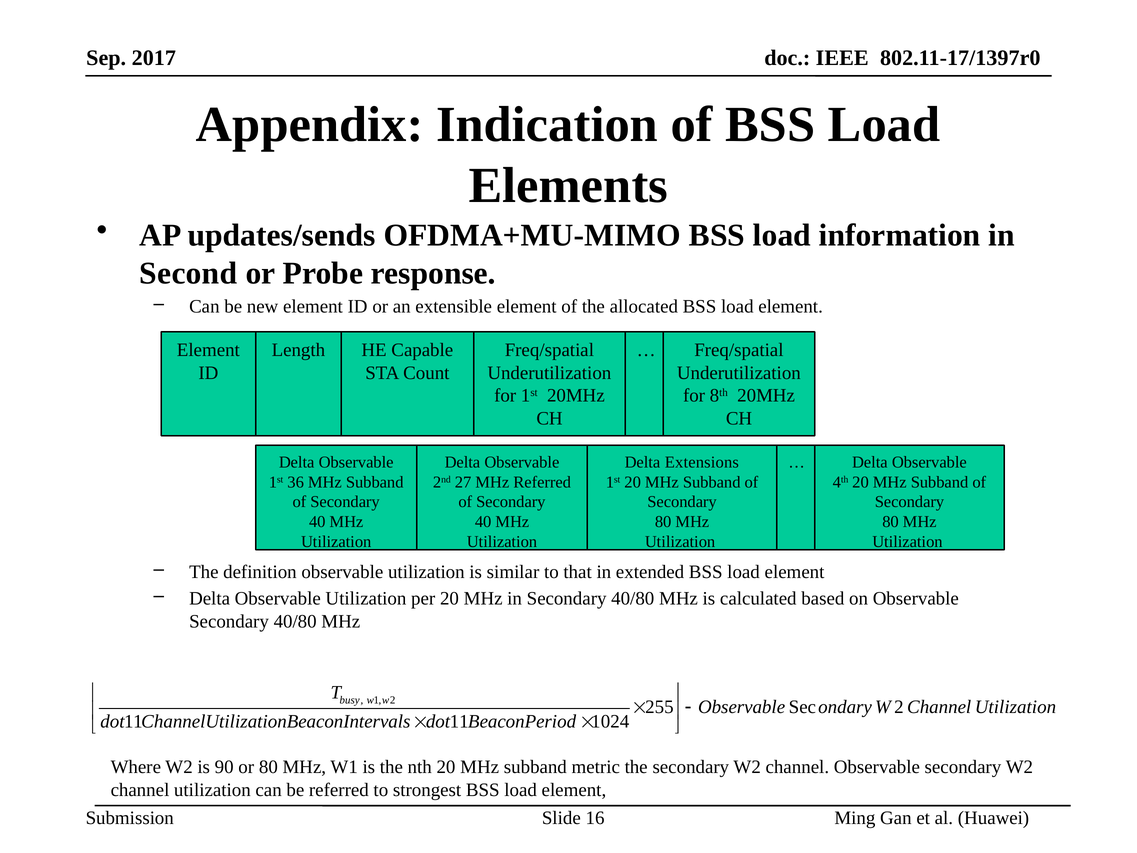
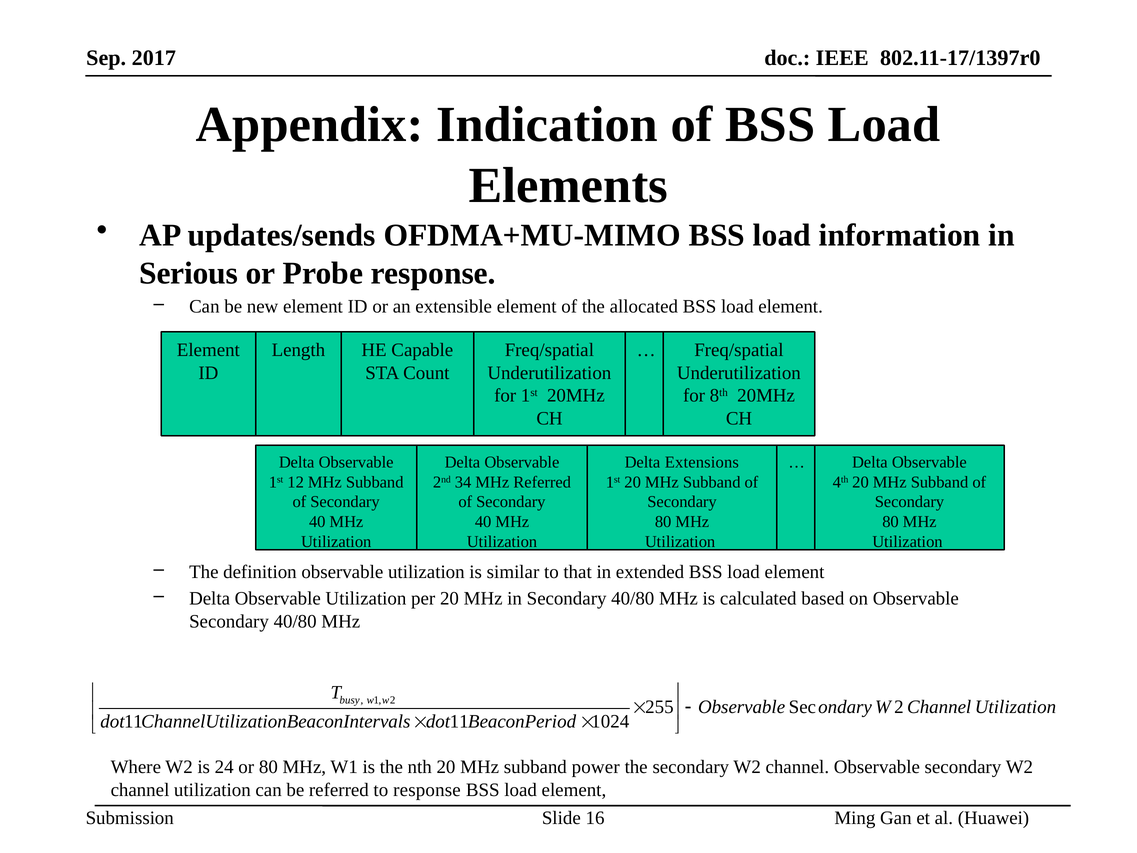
Second: Second -> Serious (189, 273)
36: 36 -> 12 (296, 482)
27: 27 -> 34 (463, 482)
90: 90 -> 24 (224, 767)
metric: metric -> power (596, 767)
to strongest: strongest -> response (427, 790)
